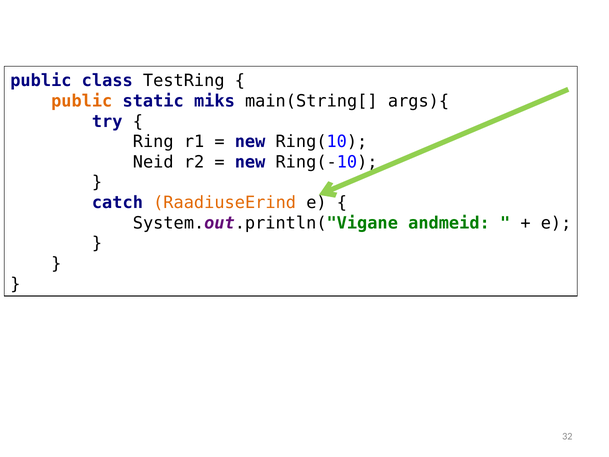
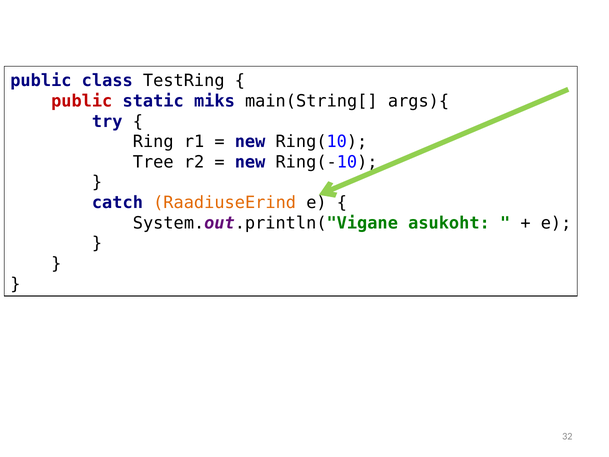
public colour: orange -> red (82, 101)
Neid: Neid -> Tree (153, 162)
andmeid: andmeid -> asukoht (449, 223)
